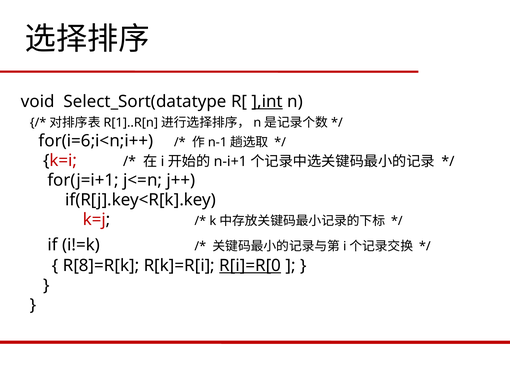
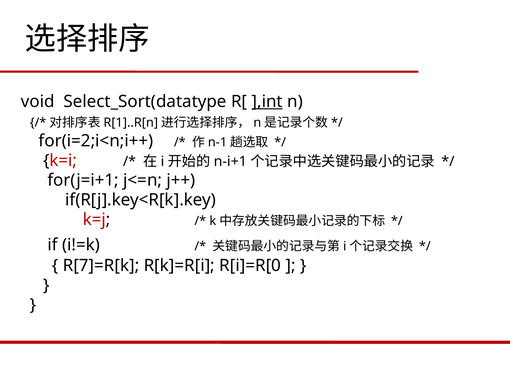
for(i=6;i<n;i++: for(i=6;i<n;i++ -> for(i=2;i<n;i++ (96, 141)
R[8]=R[k: R[8]=R[k -> R[7]=R[k (101, 266)
R[i]=R[0 underline: present -> none (250, 266)
